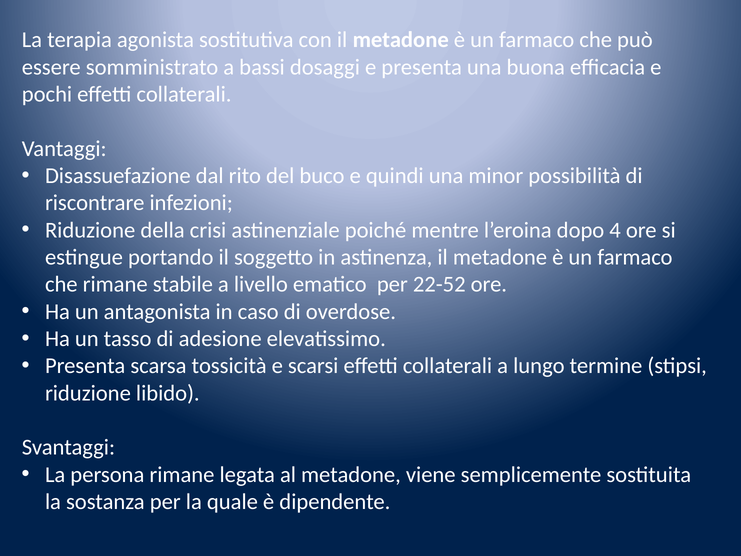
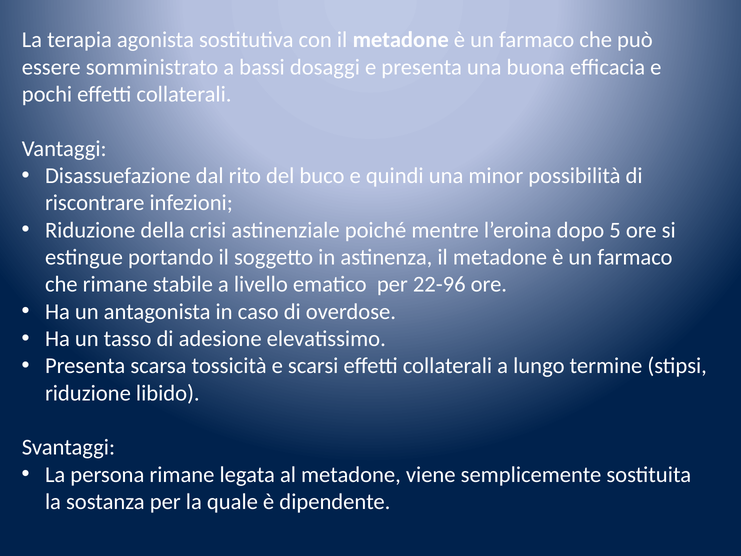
4: 4 -> 5 (615, 230)
22-52: 22-52 -> 22-96 (439, 284)
